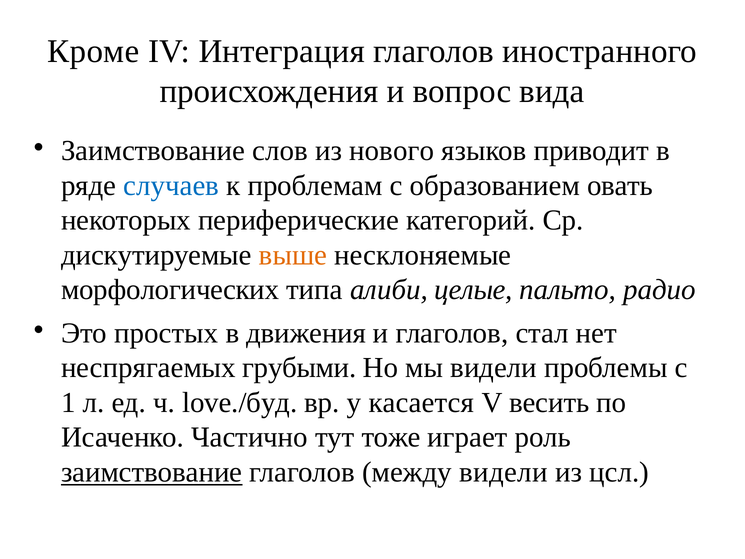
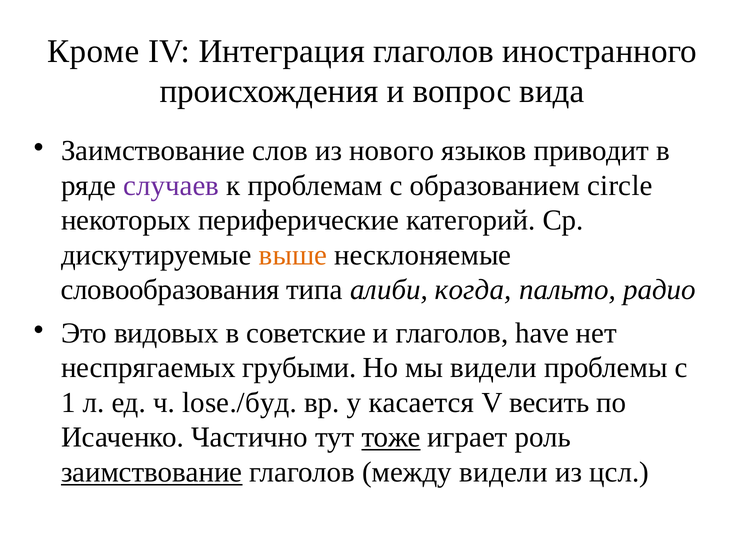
случаев colour: blue -> purple (171, 185)
овать: овать -> circle (620, 185)
морфологических: морфологических -> словообразования (170, 290)
целые: целые -> когда (473, 290)
простых: простых -> видовых (166, 333)
движения: движения -> советские (306, 333)
стал: стал -> have (542, 333)
love./буд: love./буд -> lose./буд (240, 402)
тоже underline: none -> present (391, 437)
